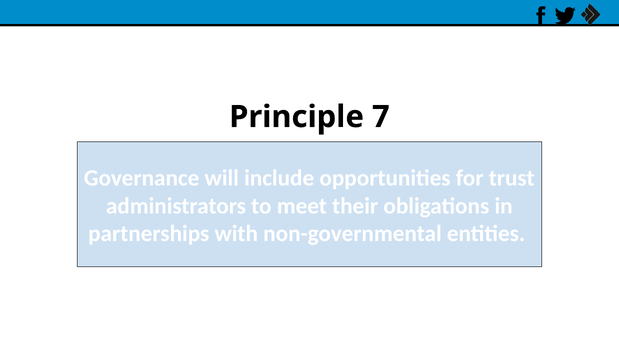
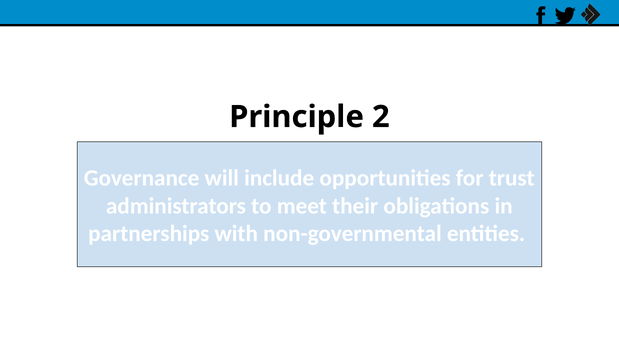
7: 7 -> 2 (381, 117)
